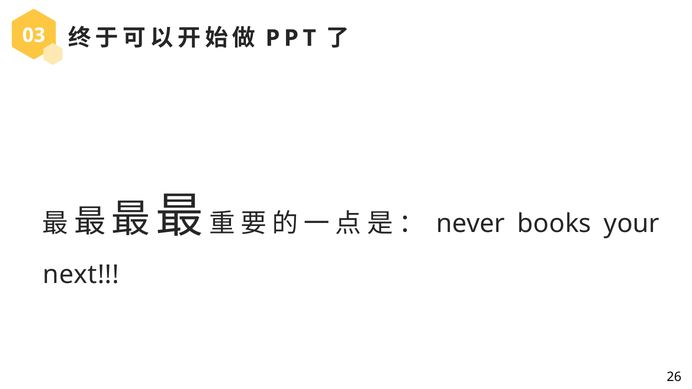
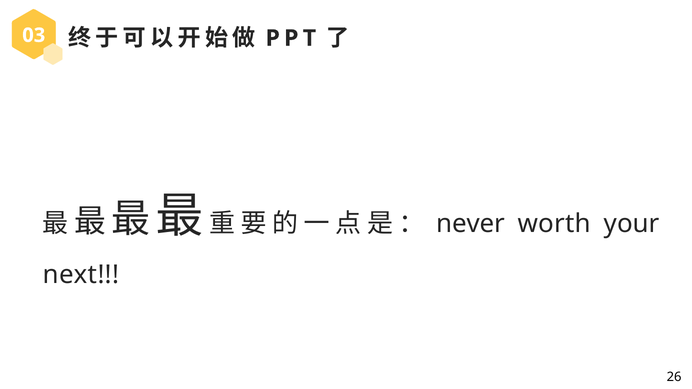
books: books -> worth (554, 224)
